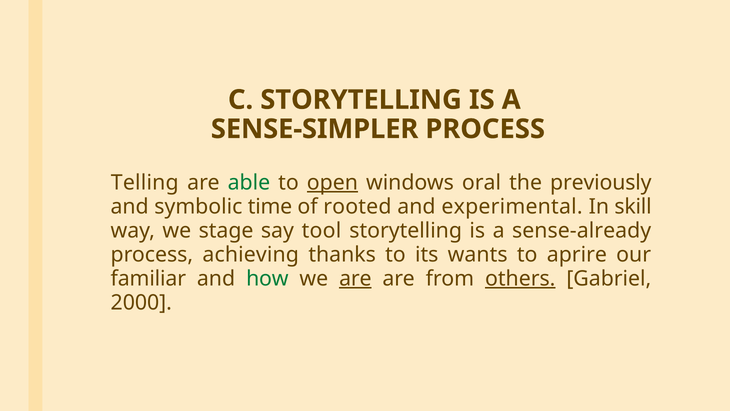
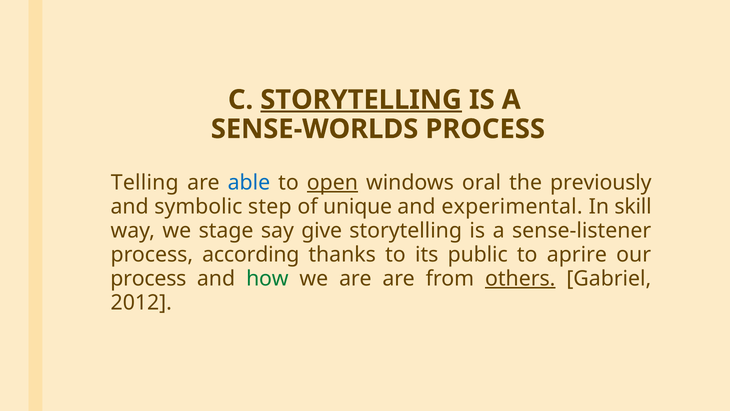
STORYTELLING underline: none -> present (361, 100)
SENSE-SIMPLER: SENSE-SIMPLER -> SENSE-WORLDS (315, 129)
able colour: green -> blue (249, 182)
time: time -> step (270, 206)
rooted: rooted -> unique (358, 206)
tool: tool -> give (322, 230)
sense-already: sense-already -> sense-listener (582, 230)
achieving: achieving -> according (251, 254)
wants: wants -> public (478, 254)
familiar: familiar -> process (148, 278)
are underline: present -> none (355, 278)
2000: 2000 -> 2012 (141, 302)
